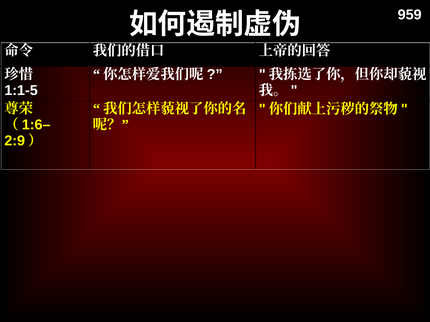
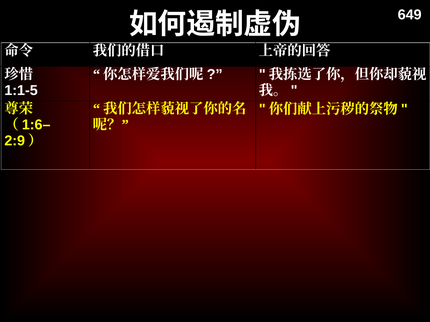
959: 959 -> 649 (410, 15)
